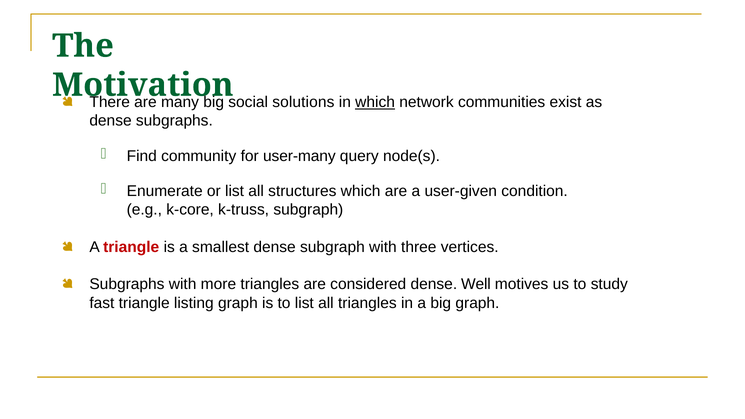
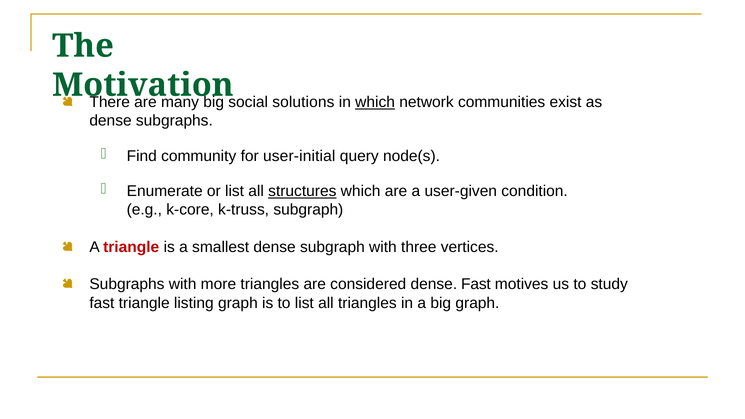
user-many: user-many -> user-initial (299, 156)
structures underline: none -> present (302, 191)
dense Well: Well -> Fast (476, 284)
